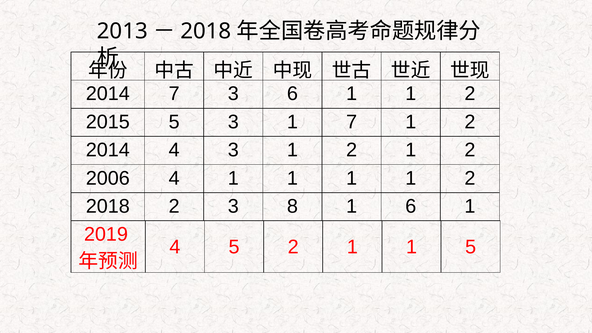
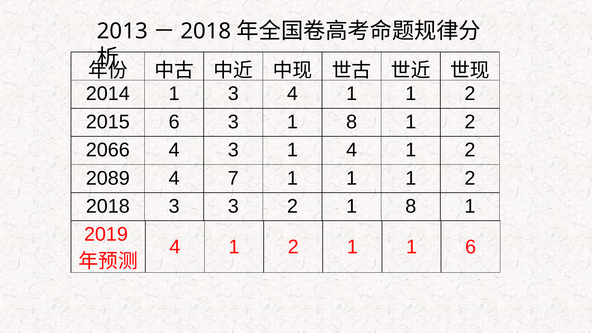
2014 7: 7 -> 1 (174, 94)
3 6: 6 -> 4 (292, 94)
2015 5: 5 -> 6 (174, 122)
3 1 7: 7 -> 8 (352, 122)
2014: 2014 -> 2066 (108, 150)
3 1 2: 2 -> 4 (352, 150)
2006: 2006 -> 2089 (108, 178)
4 1: 1 -> 7 (233, 178)
2018 2: 2 -> 3 (174, 206)
3 8: 8 -> 2 (292, 206)
6: 6 -> 8 (411, 206)
5: 5 -> 1 (234, 247)
1 5: 5 -> 6 (471, 247)
